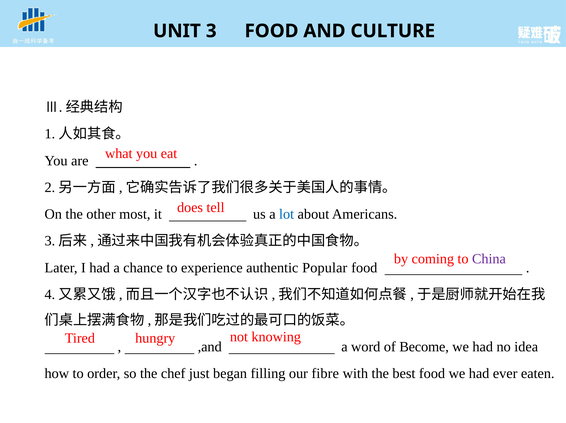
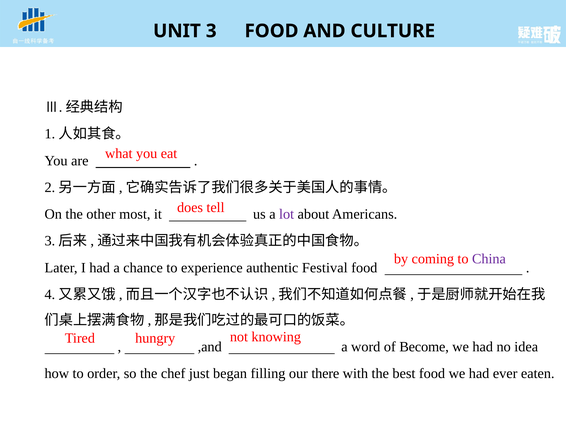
lot colour: blue -> purple (287, 214)
Popular: Popular -> Festival (325, 268)
fibre: fibre -> there (325, 374)
